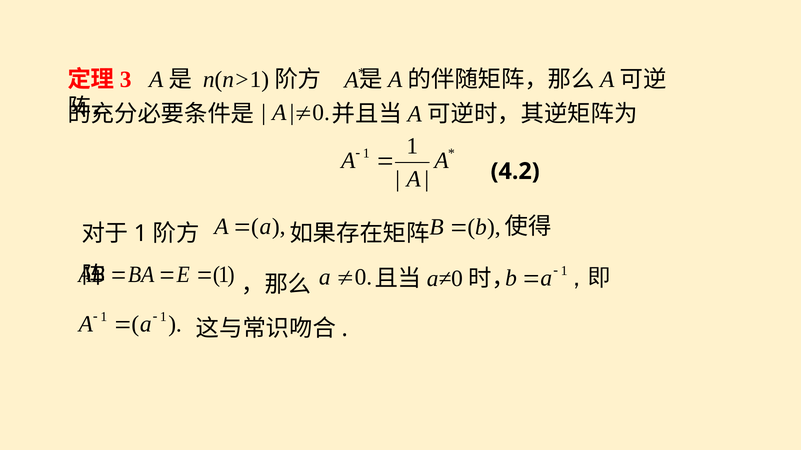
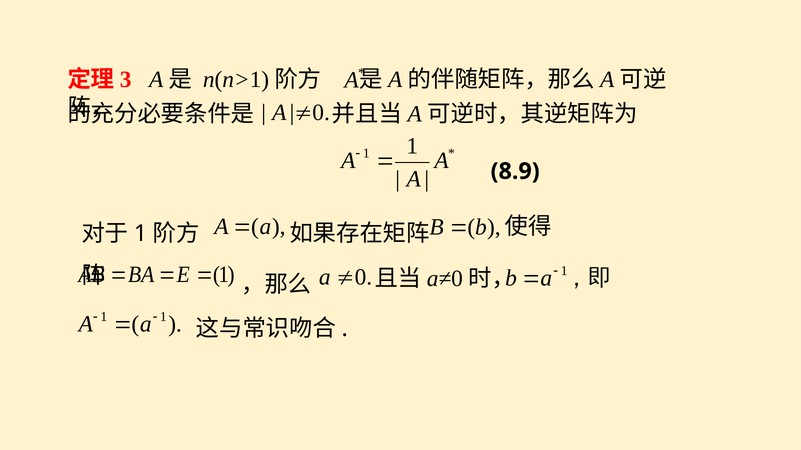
4.2: 4.2 -> 8.9 (515, 171)
